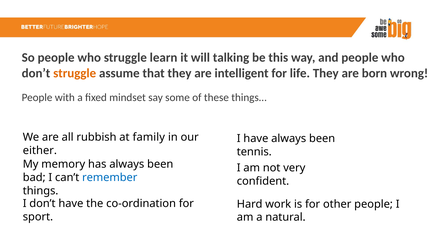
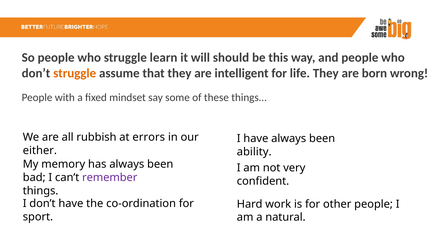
talking: talking -> should (231, 58)
family: family -> errors (149, 137)
tennis: tennis -> ability (254, 152)
remember colour: blue -> purple (110, 178)
